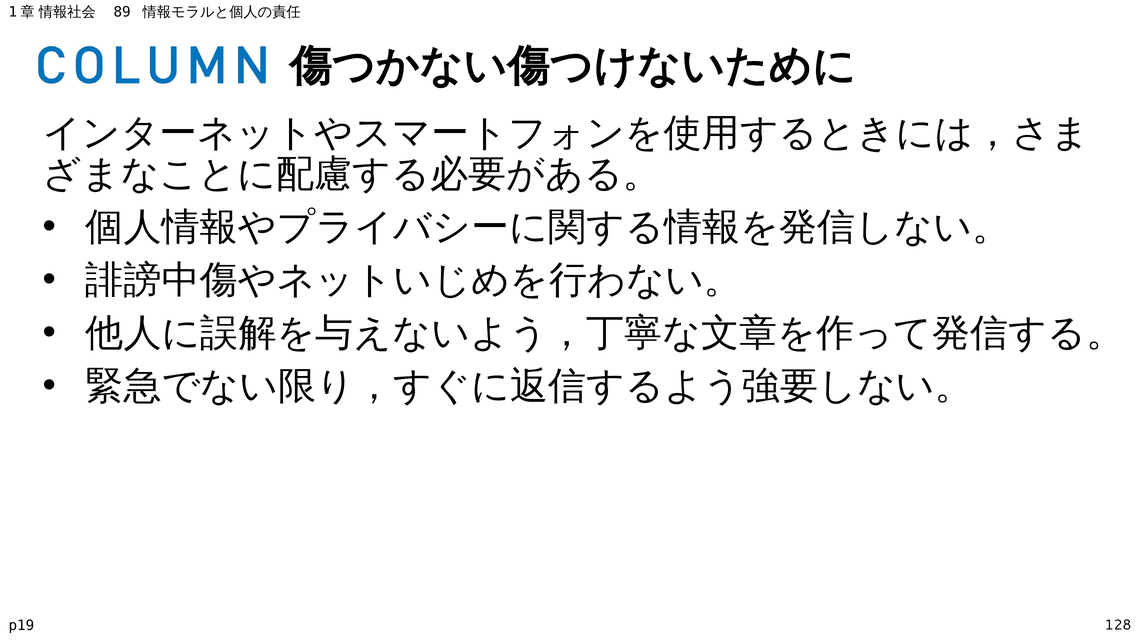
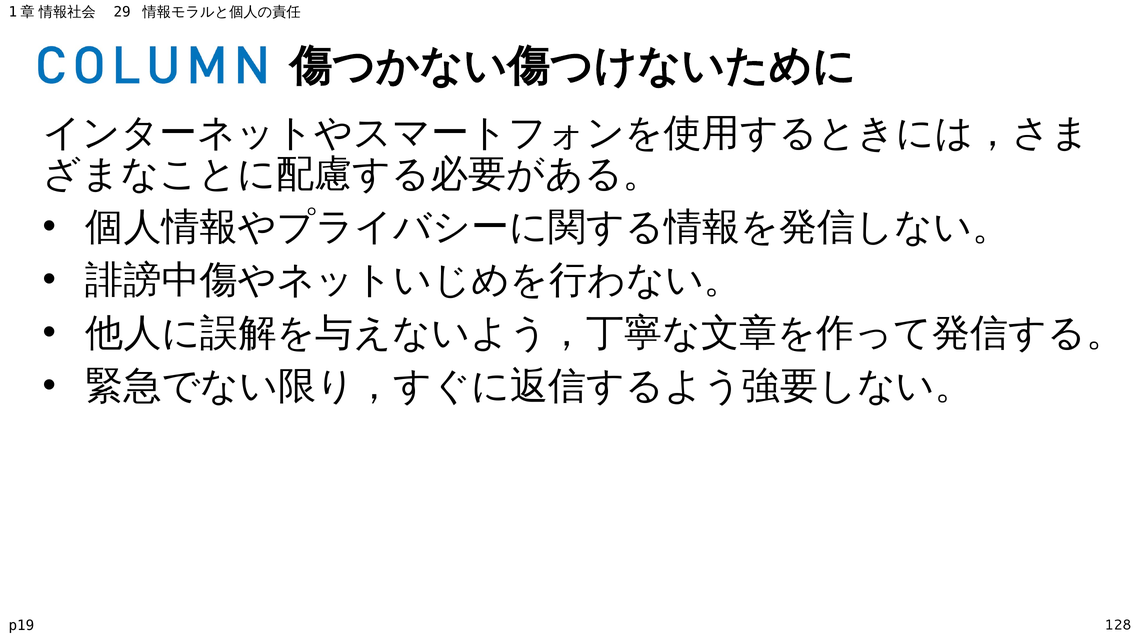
89: 89 -> 29 (122, 12)
